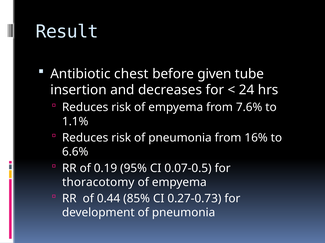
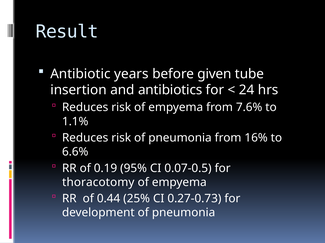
chest: chest -> years (131, 74)
decreases: decreases -> antibiotics (170, 90)
85%: 85% -> 25% (137, 199)
